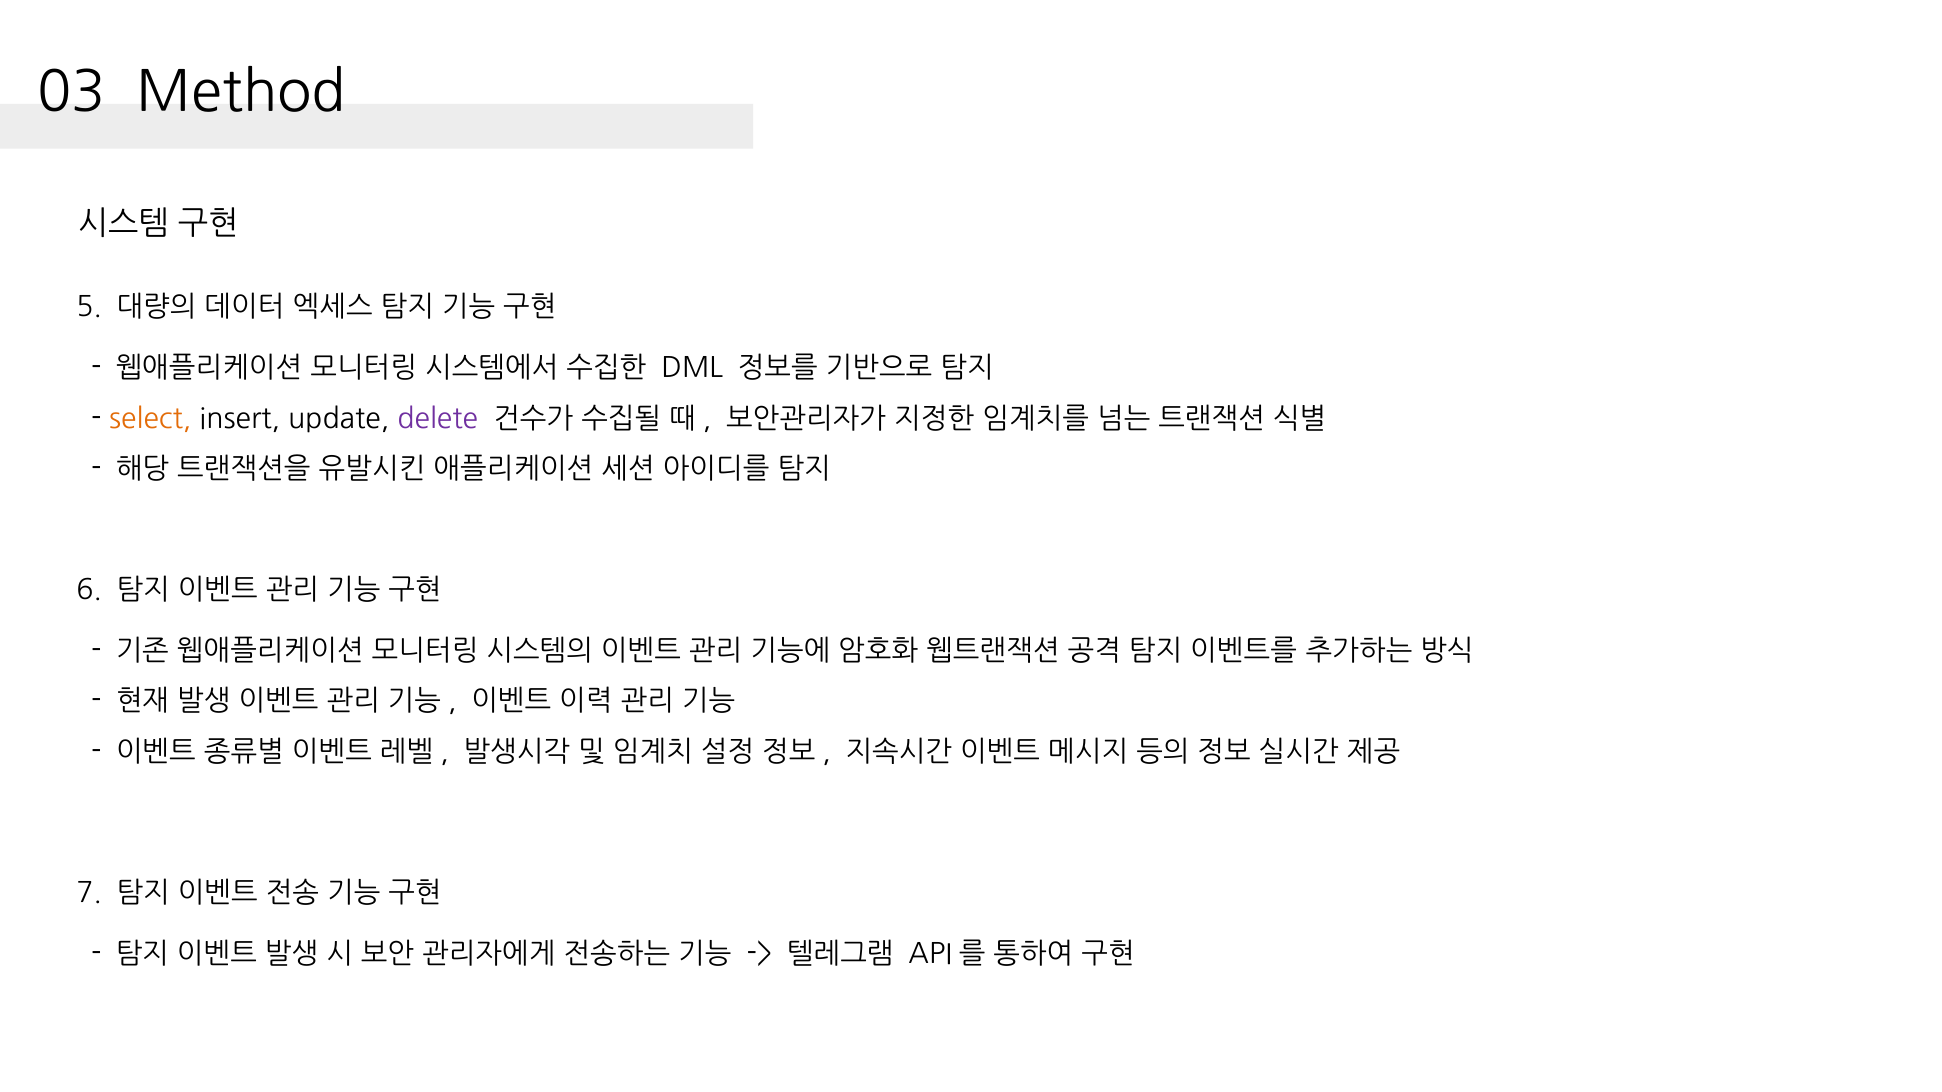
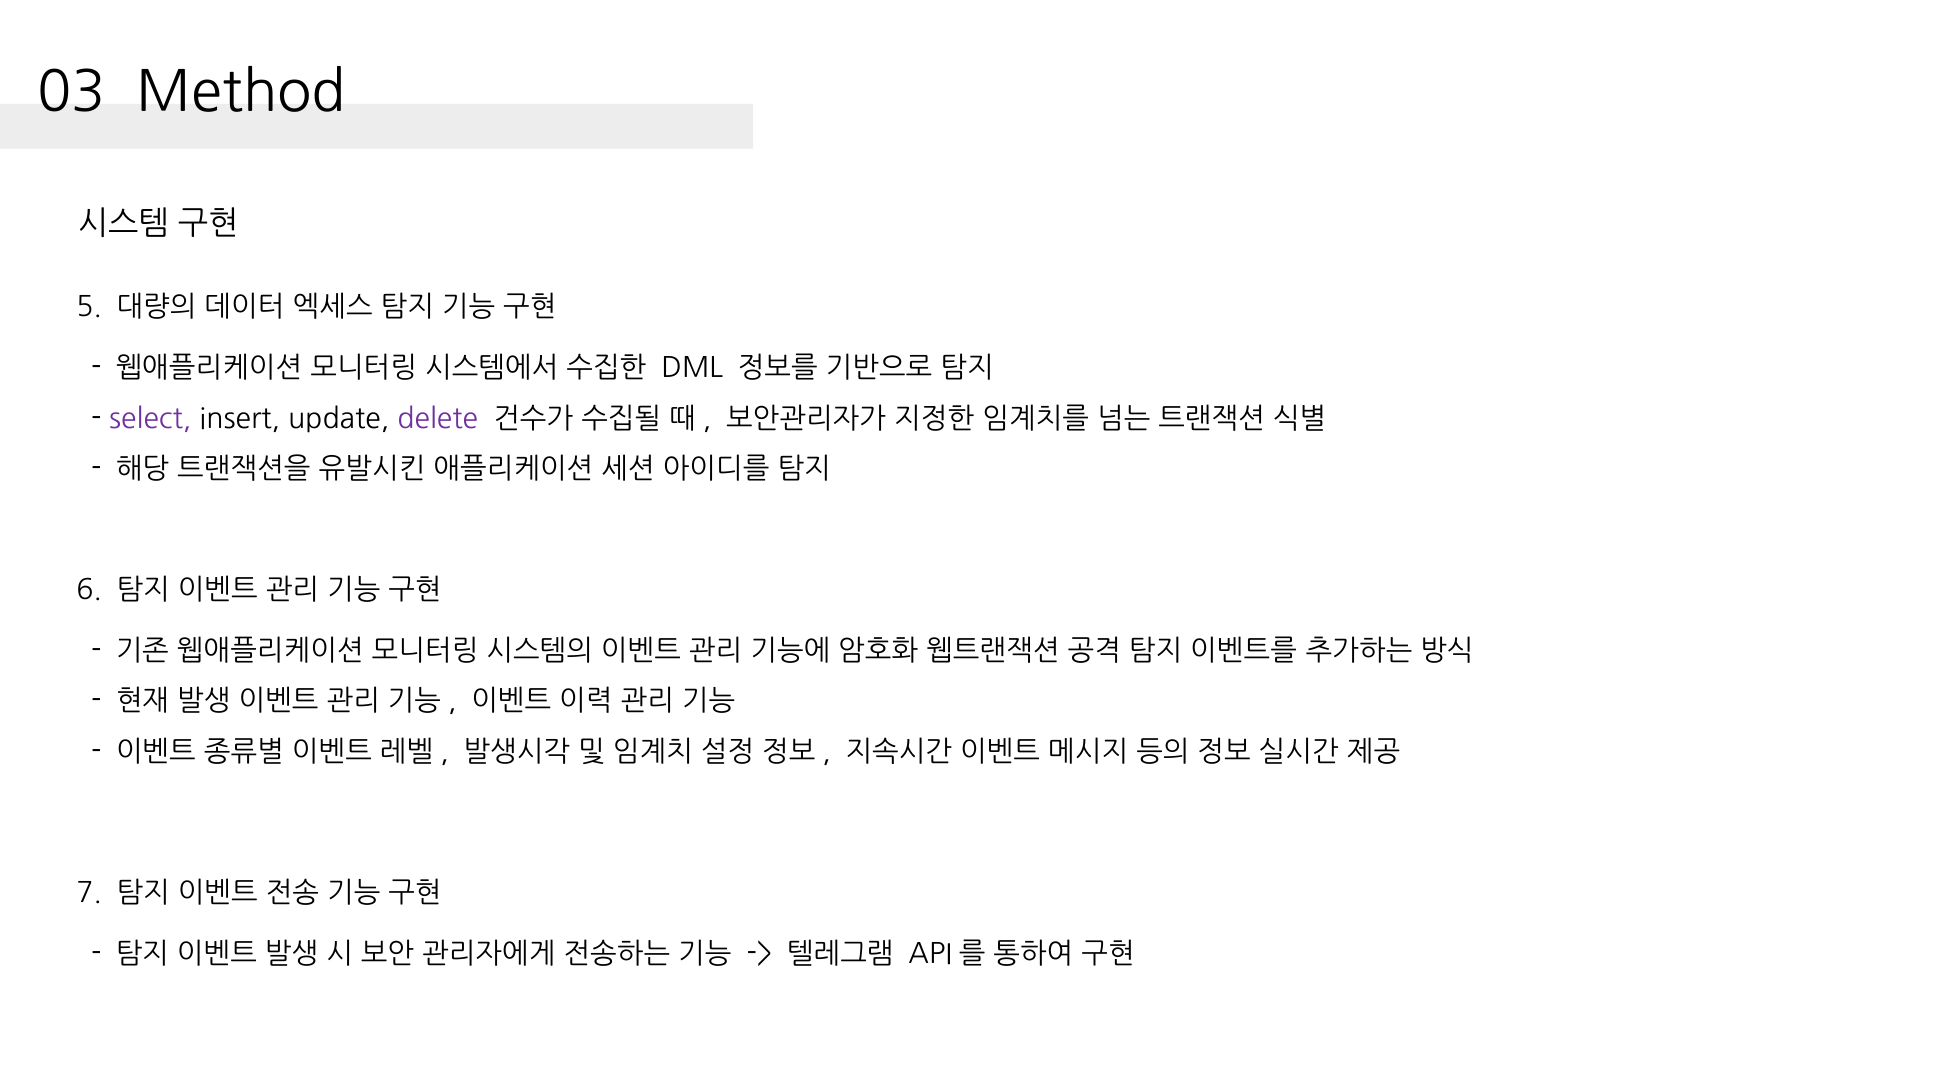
select colour: orange -> purple (150, 419)
